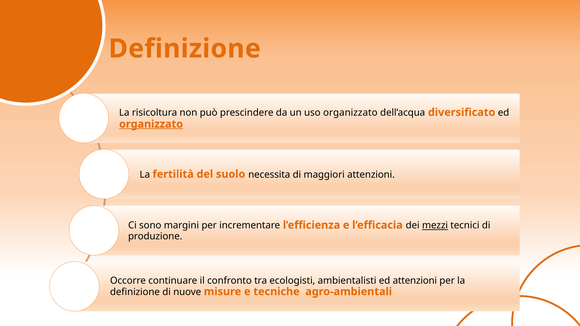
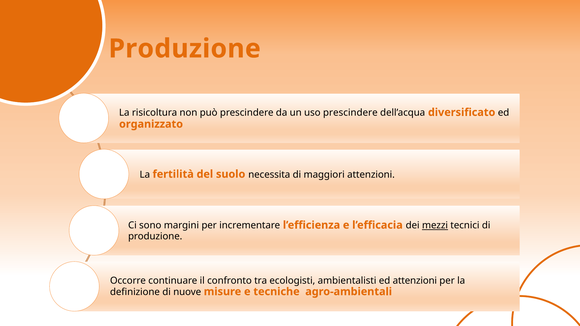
Definizione: Definizione -> Produzione (185, 49)
uso organizzato: organizzato -> prescindere (350, 113)
organizzato underline: present -> none (151, 124)
